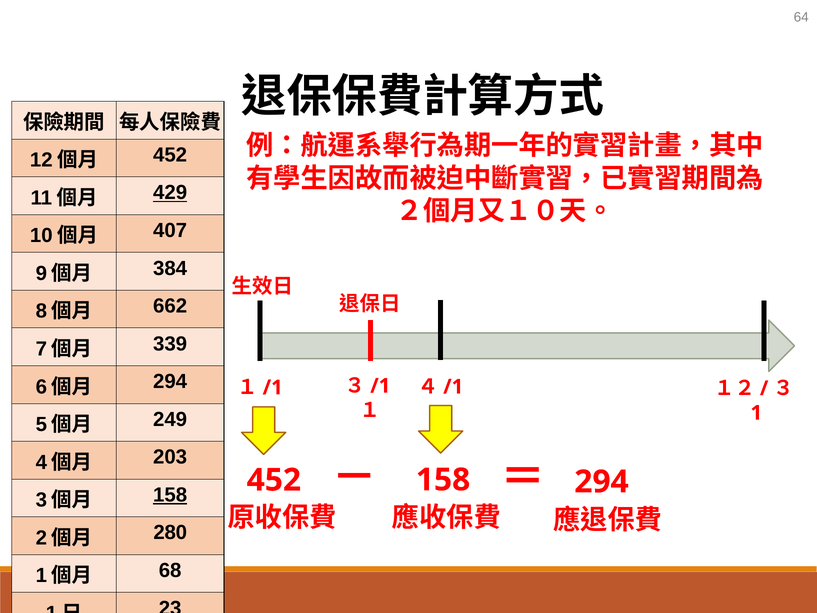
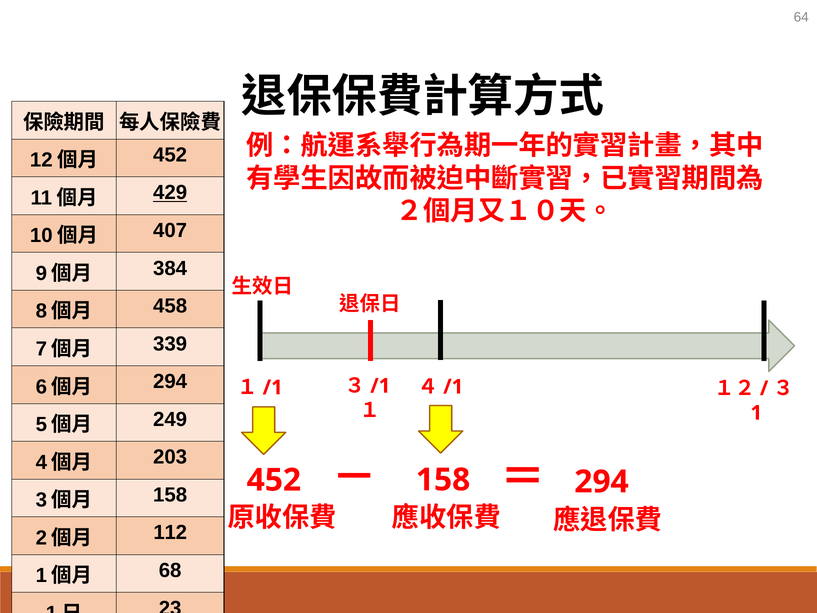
662: 662 -> 458 (170, 306)
158 underline: present -> none (170, 495)
280: 280 -> 112 (170, 533)
